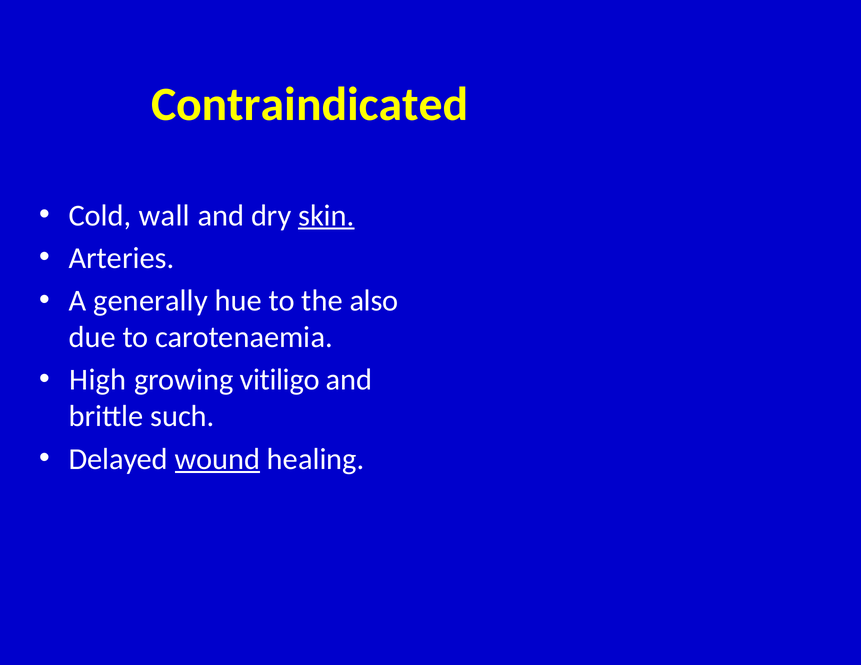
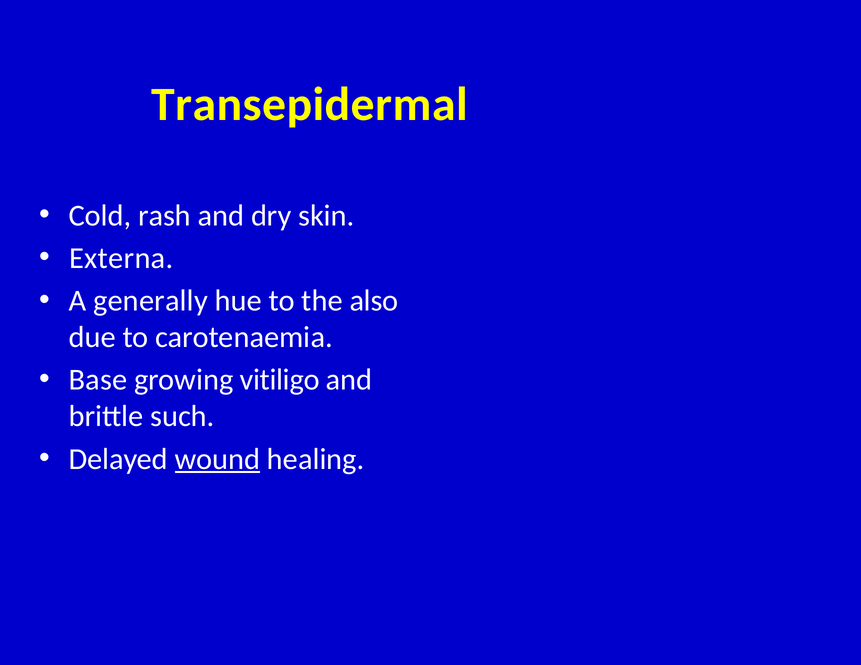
Contraindicated: Contraindicated -> Transepidermal (309, 104)
wall: wall -> rash (165, 216)
skin underline: present -> none (326, 216)
Arteries: Arteries -> Externa (121, 258)
High: High -> Base (98, 380)
